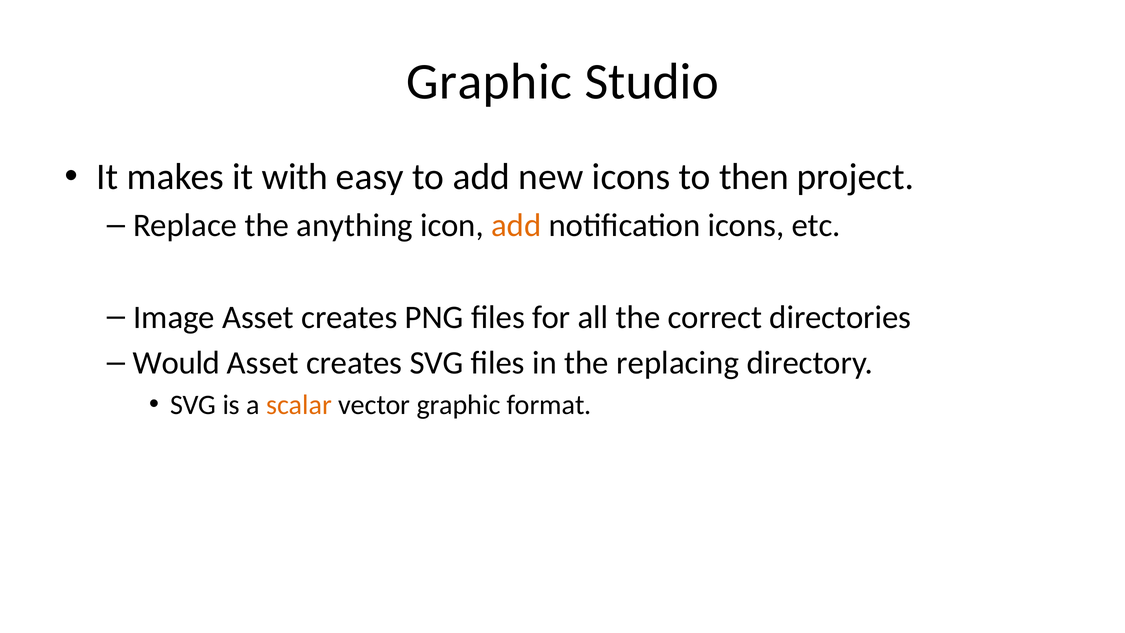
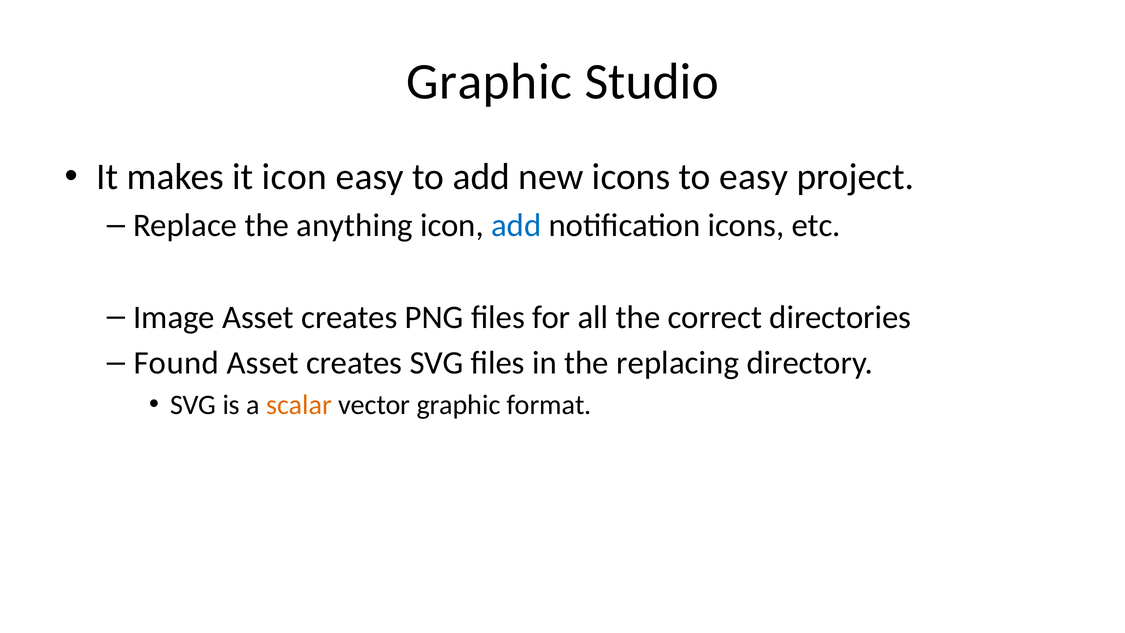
it with: with -> icon (294, 177)
to then: then -> easy (754, 177)
add colour: orange -> blue (516, 225)
Would: Would -> Found (176, 363)
